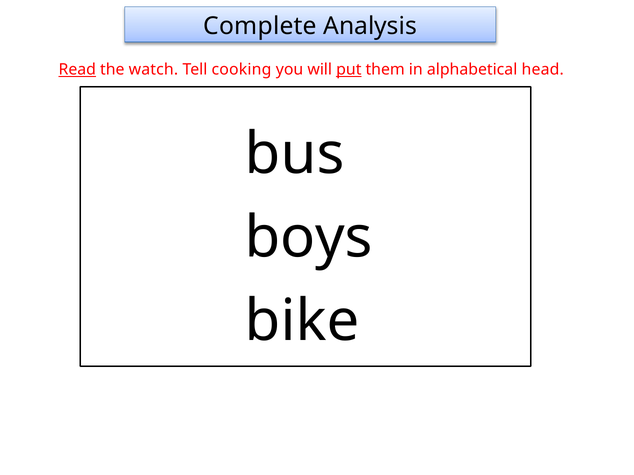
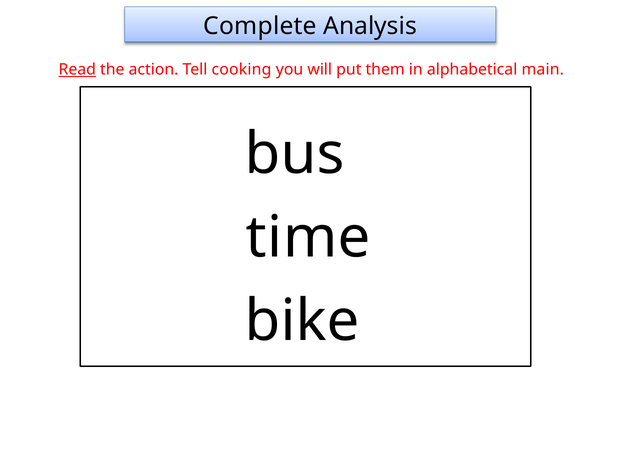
watch: watch -> action (154, 70)
put underline: present -> none (349, 70)
head: head -> main (543, 70)
boys: boys -> time (308, 238)
